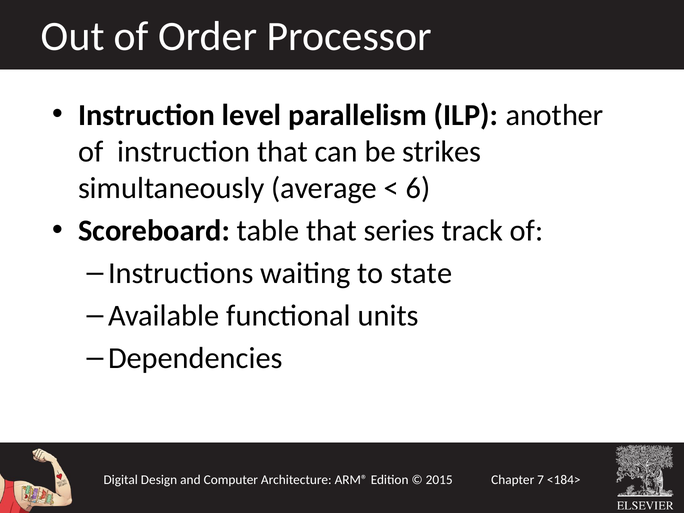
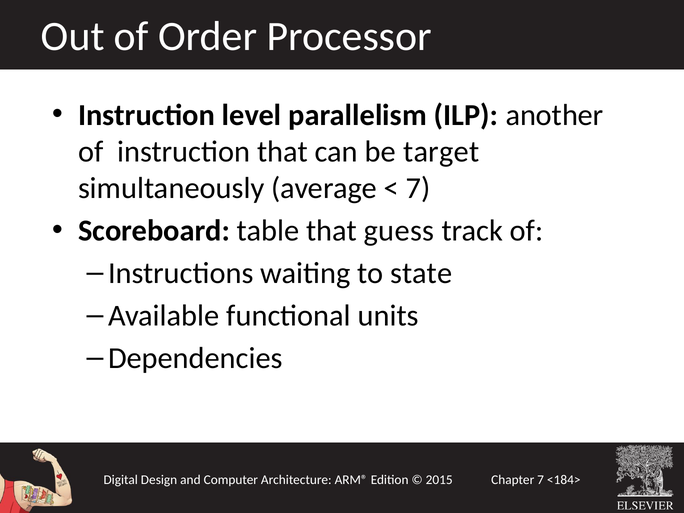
strikes: strikes -> target (441, 152)
6: 6 -> 7 (418, 188)
series: series -> guess (399, 231)
